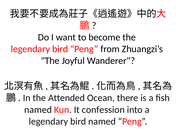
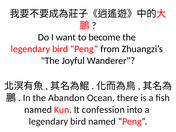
Attended: Attended -> Abandon (66, 98)
